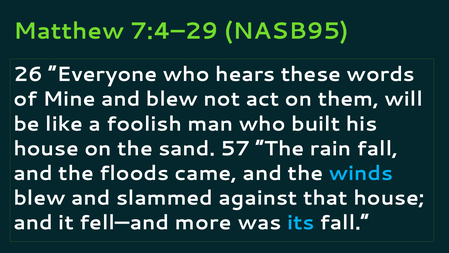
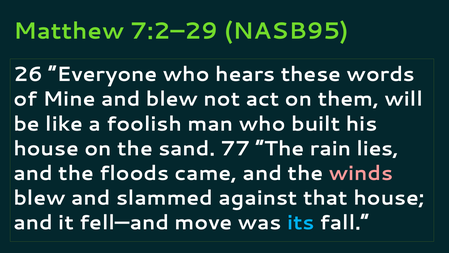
7:4–29: 7:4–29 -> 7:2–29 (174, 31)
57: 57 -> 77 (236, 148)
rain fall: fall -> lies (378, 148)
winds colour: light blue -> pink (361, 173)
more: more -> move (203, 222)
